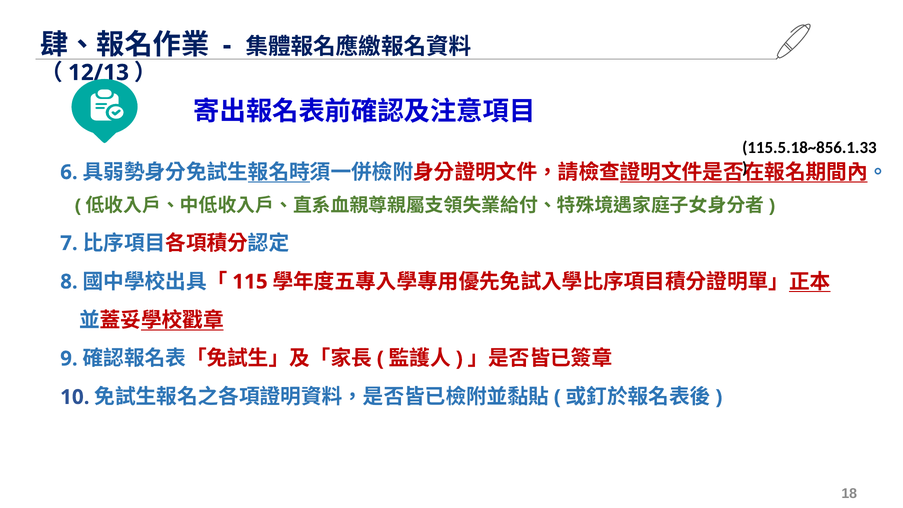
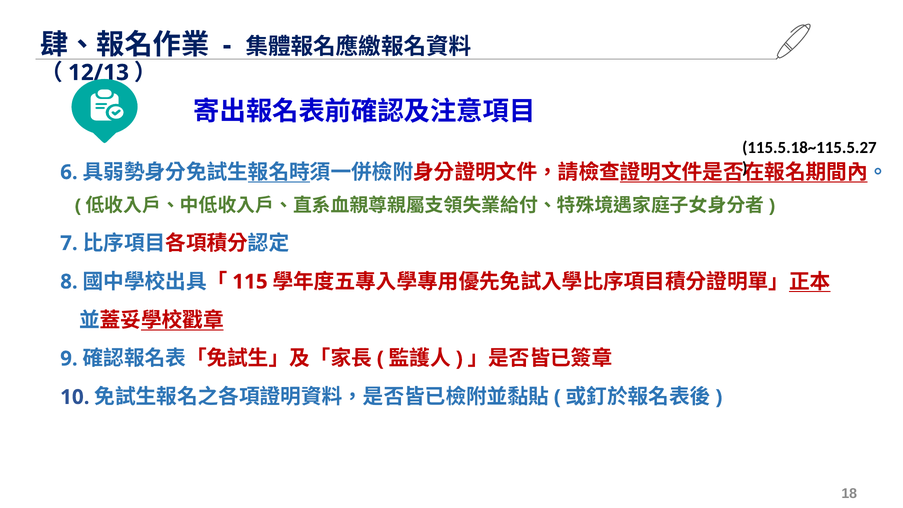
115.5.18~856.1.33: 115.5.18~856.1.33 -> 115.5.18~115.5.27 (809, 148)
